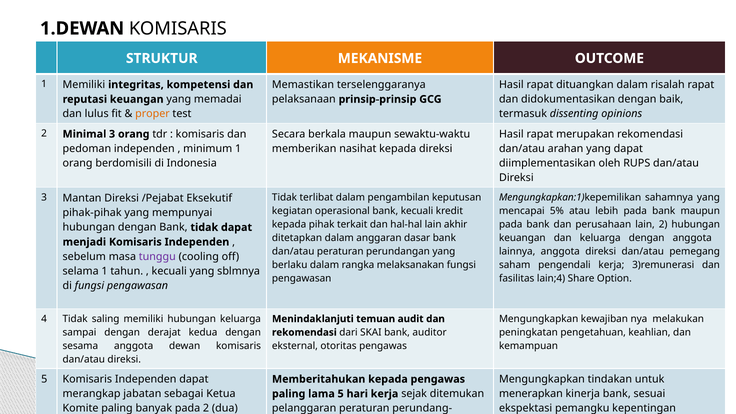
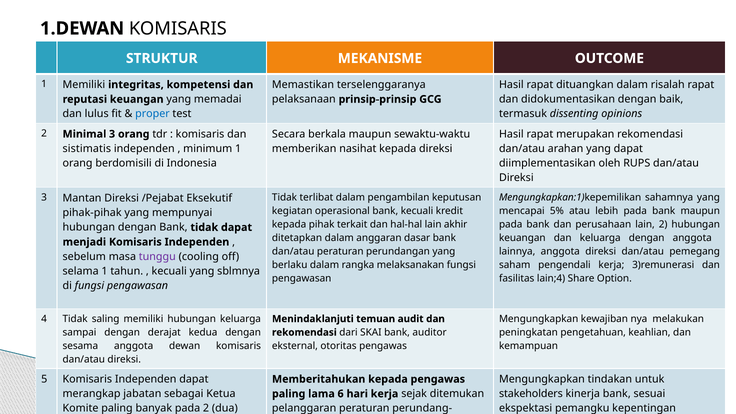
proper colour: orange -> blue (152, 114)
pedoman: pedoman -> sistimatis (87, 149)
menerapkan: menerapkan -> stakeholders (531, 394)
lama 5: 5 -> 6 (341, 394)
